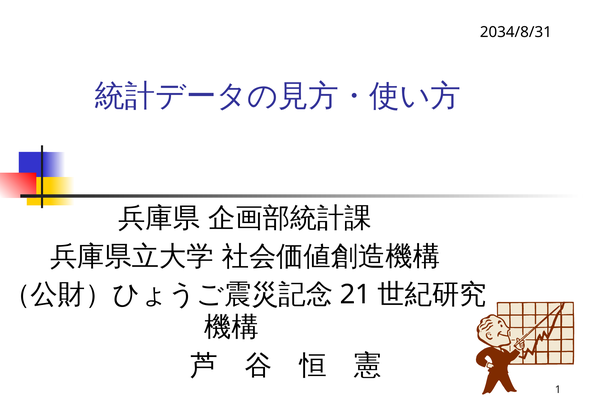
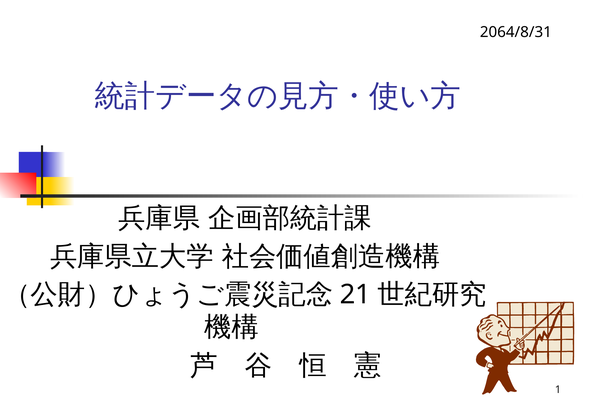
2034/8/31: 2034/8/31 -> 2064/8/31 (516, 32)
